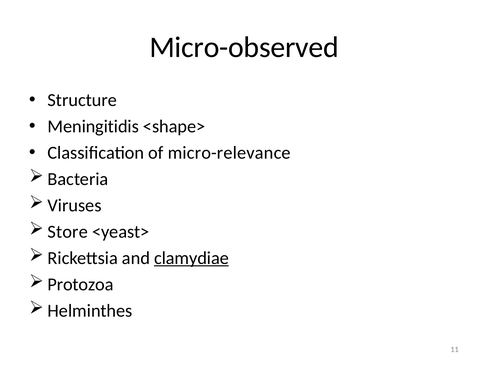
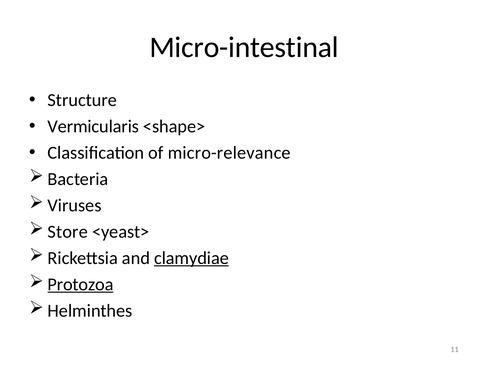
Micro-observed: Micro-observed -> Micro-intestinal (244, 47)
Meningitidis: Meningitidis -> Vermicularis (93, 126)
Protozoa underline: none -> present (81, 284)
